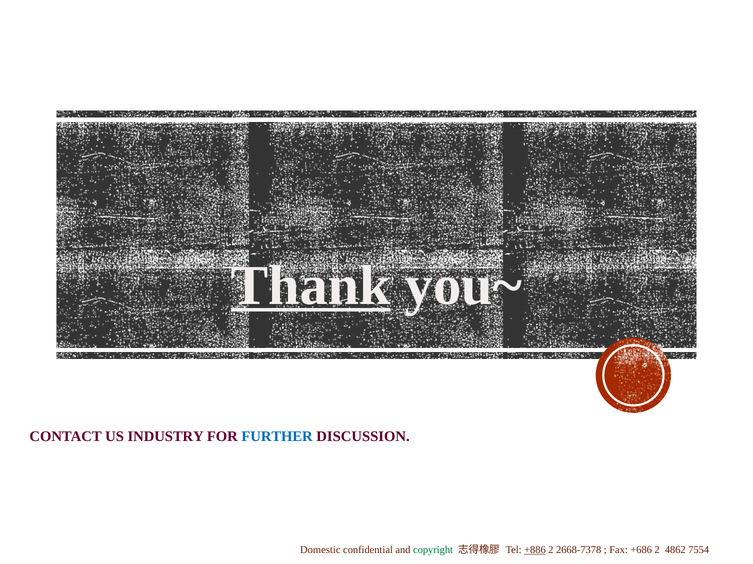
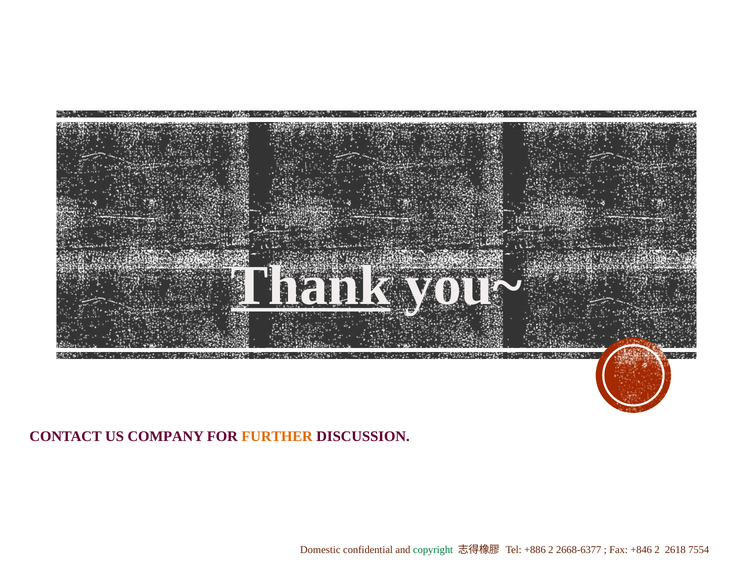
INDUSTRY: INDUSTRY -> COMPANY (166, 437)
FURTHER colour: blue -> orange (277, 437)
+886 underline: present -> none (535, 550)
2668-7378: 2668-7378 -> 2668-6377 (579, 550)
+686: +686 -> +846 (641, 550)
4862: 4862 -> 2618 (675, 550)
